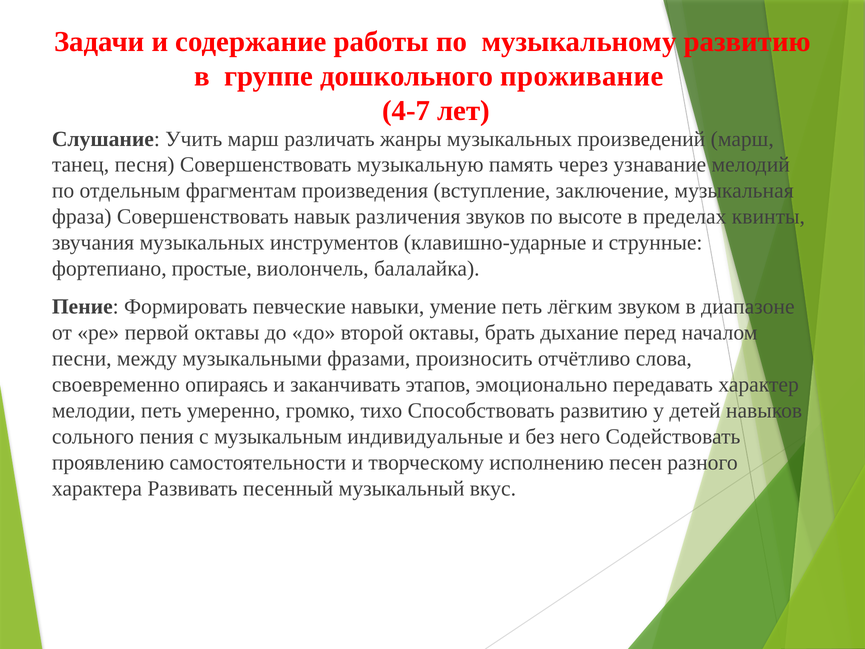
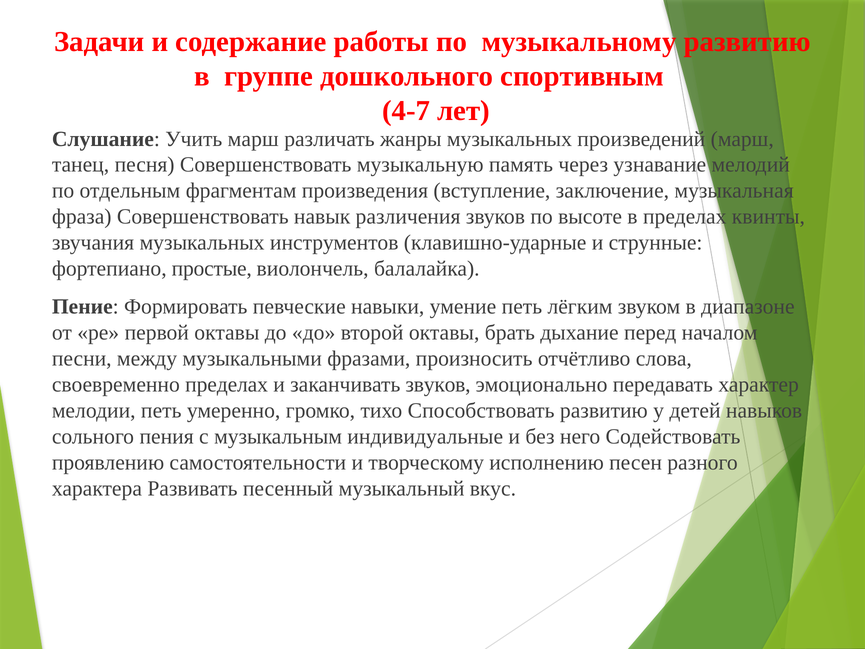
проживание: проживание -> спортивным (582, 76)
своевременно опираясь: опираясь -> пределах (227, 384)
заканчивать этапов: этапов -> звуков (438, 384)
